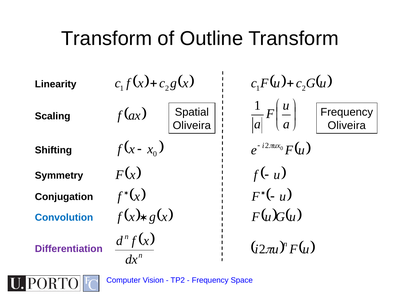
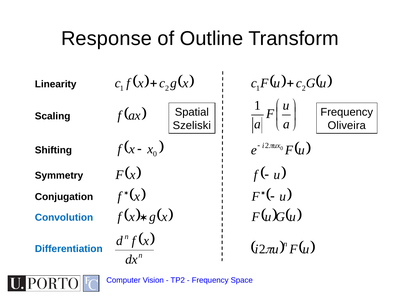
Transform: Transform -> Response (107, 38)
Oliveira: Oliveira -> Szeliski (192, 126)
Differentiation colour: purple -> blue (69, 249)
